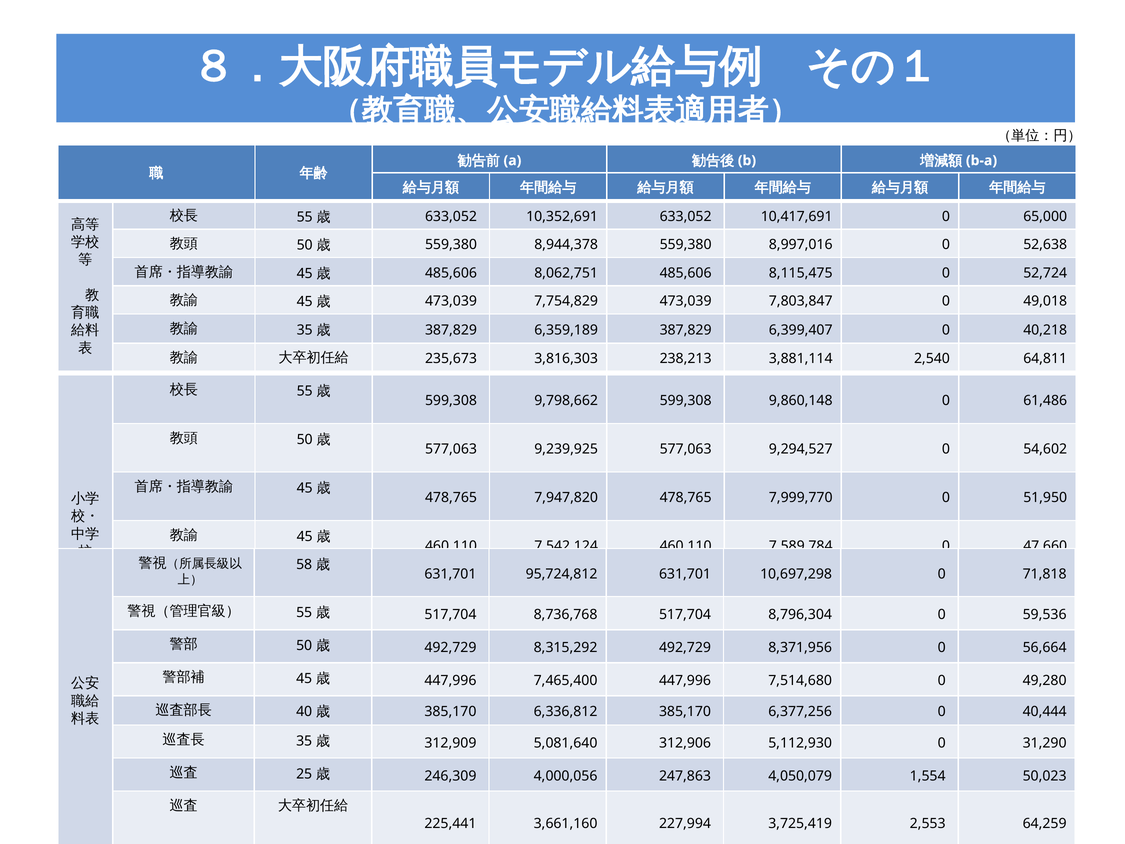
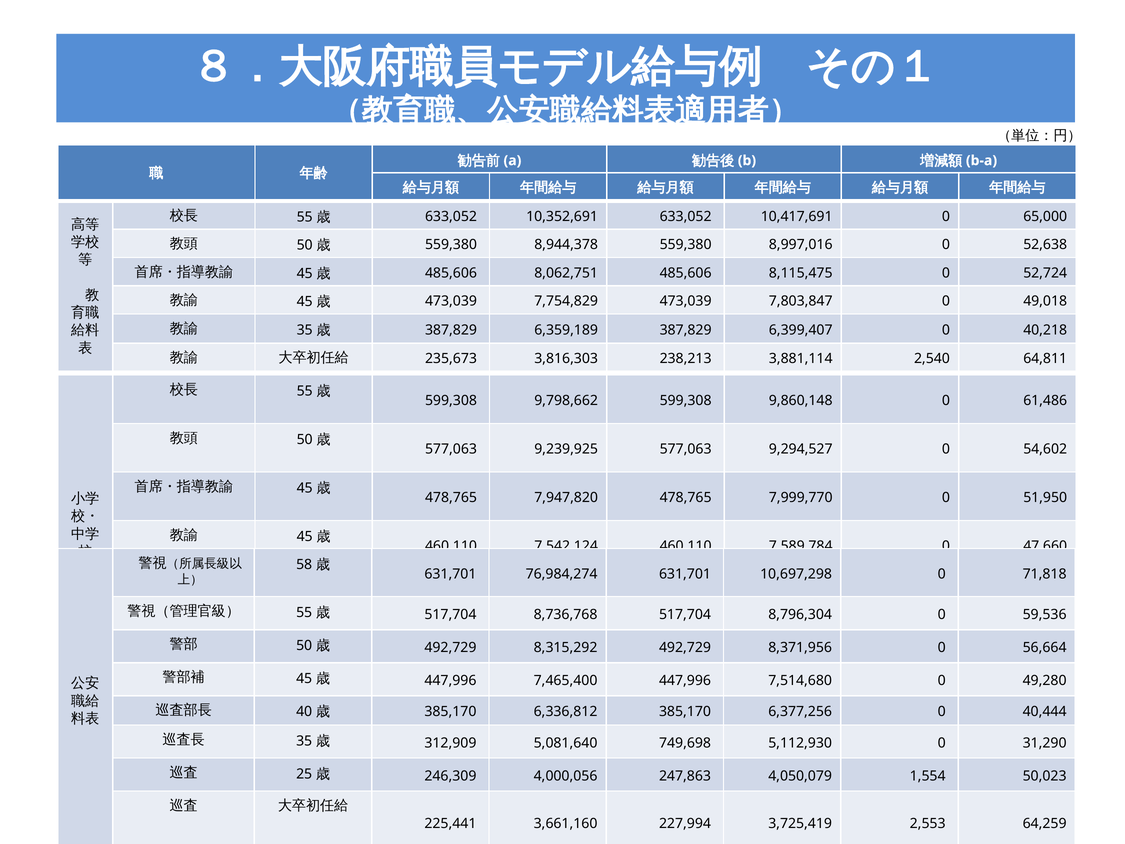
95,724,812: 95,724,812 -> 76,984,274 (562, 574)
312,906: 312,906 -> 749,698 (685, 743)
